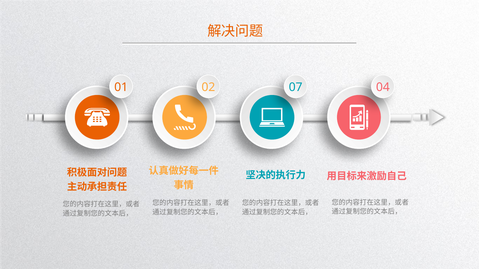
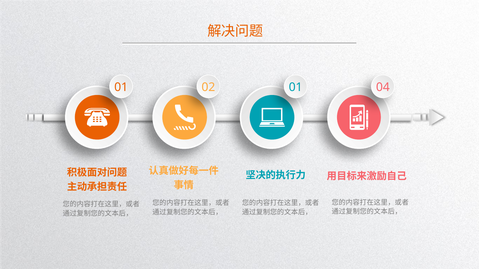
02 07: 07 -> 01 (296, 87)
